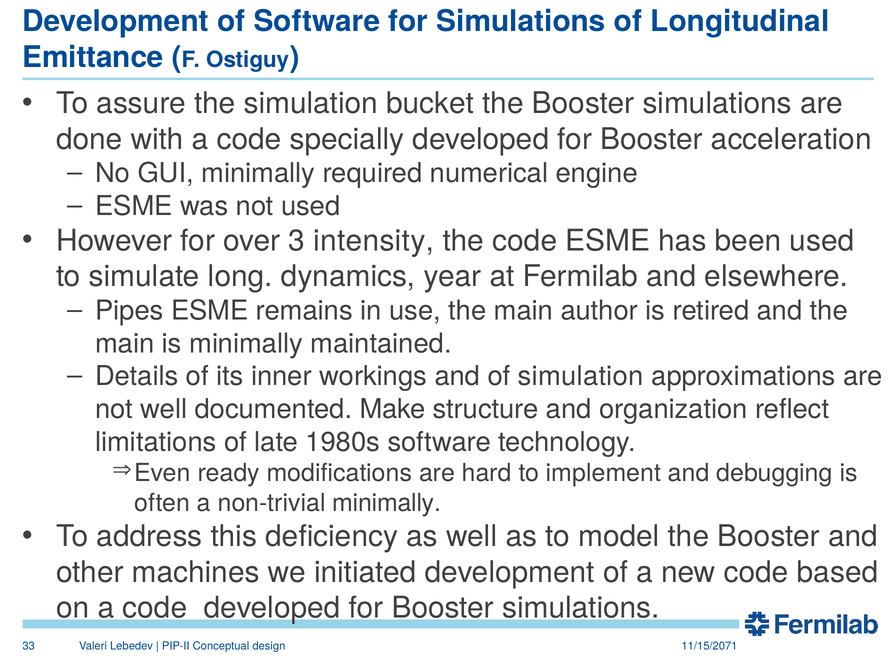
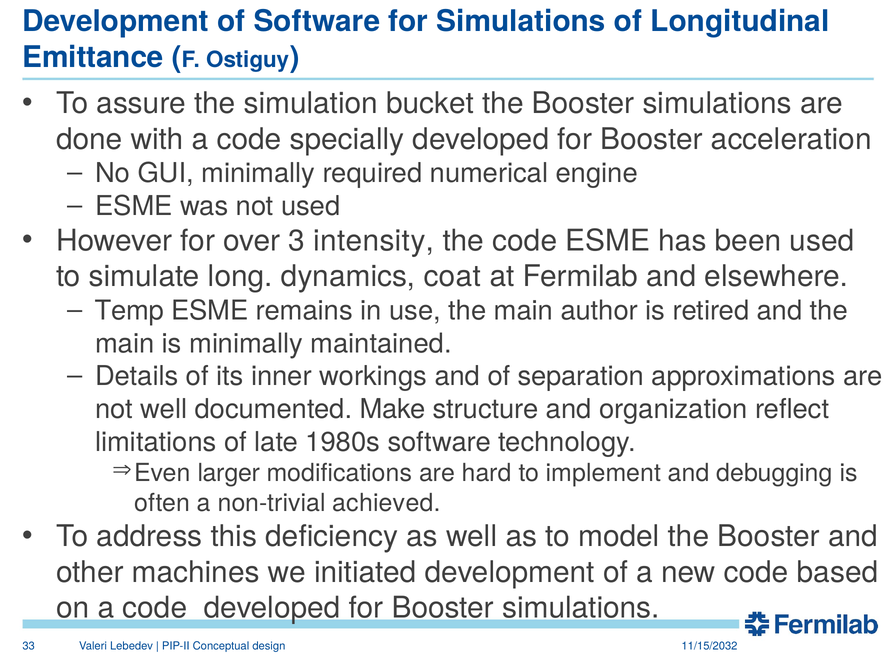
year: year -> coat (452, 277)
Pipes: Pipes -> Temp (129, 311)
of simulation: simulation -> separation (581, 376)
ready: ready -> larger (229, 473)
non-trivial minimally: minimally -> achieved (386, 503)
11/15/2071: 11/15/2071 -> 11/15/2032 (709, 646)
